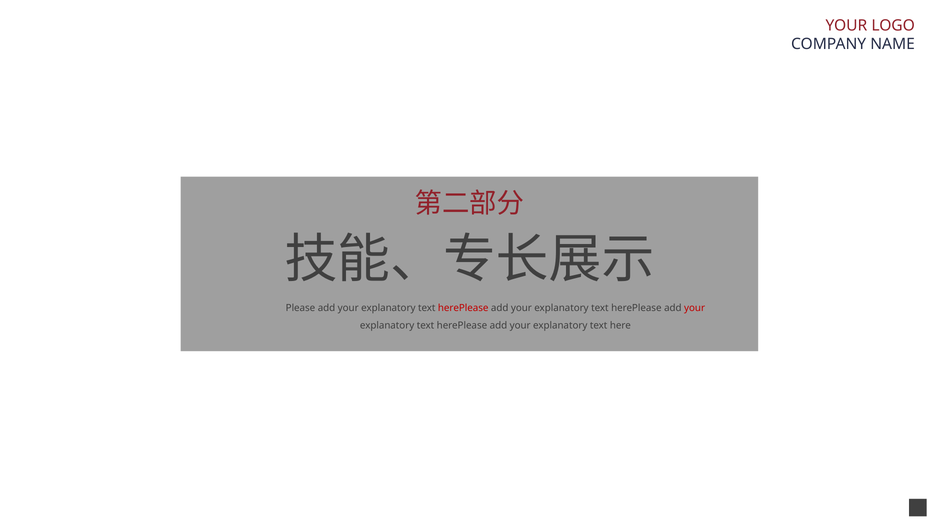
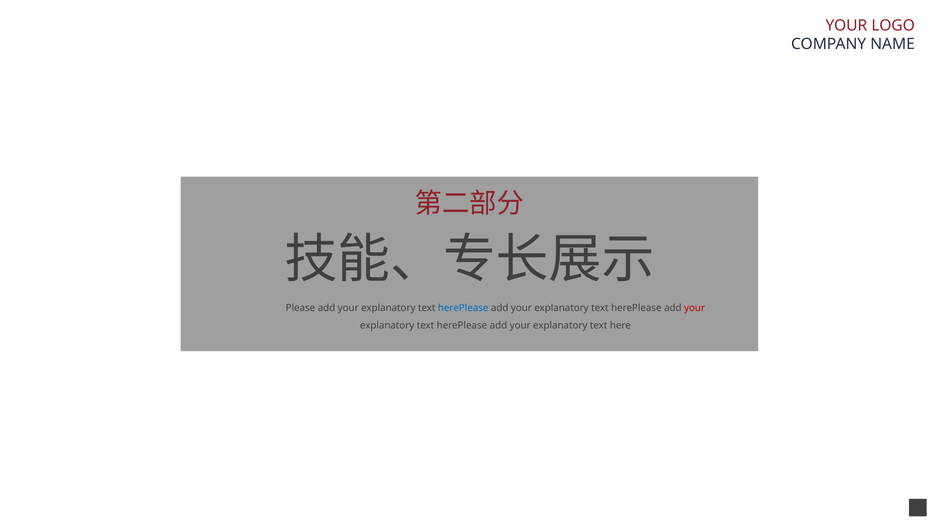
herePlease colour: red -> blue (463, 308)
